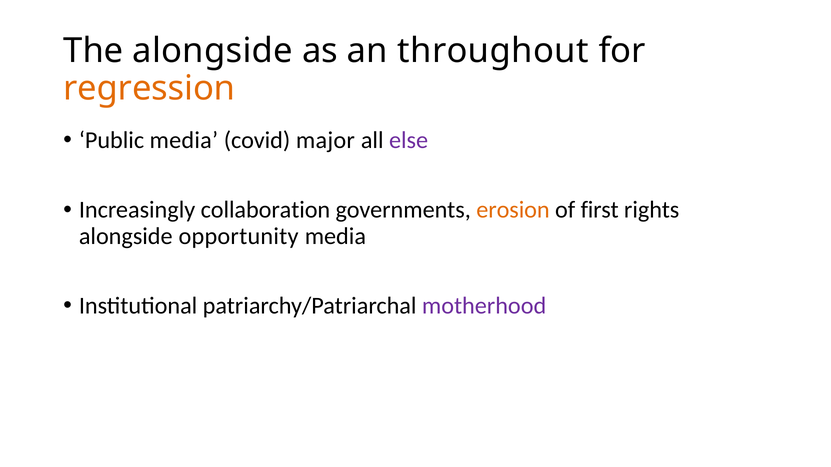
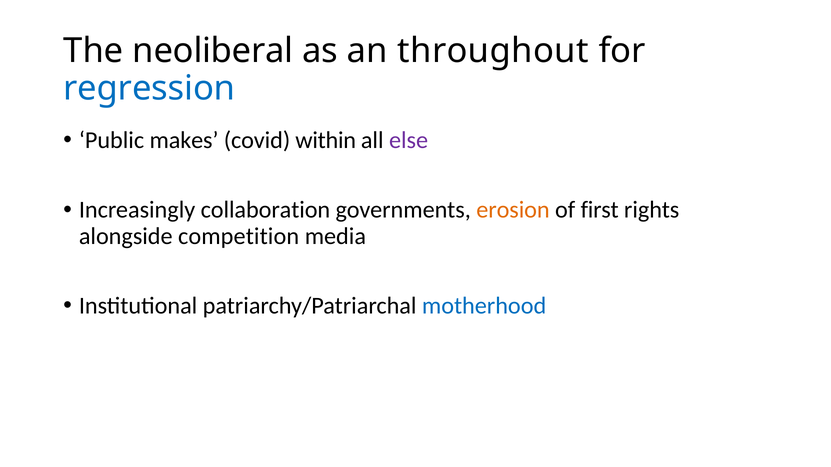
The alongside: alongside -> neoliberal (213, 51)
regression colour: orange -> blue (149, 88)
Public media: media -> makes (184, 140)
major: major -> within (326, 140)
opportunity: opportunity -> competition (239, 236)
motherhood colour: purple -> blue (484, 306)
